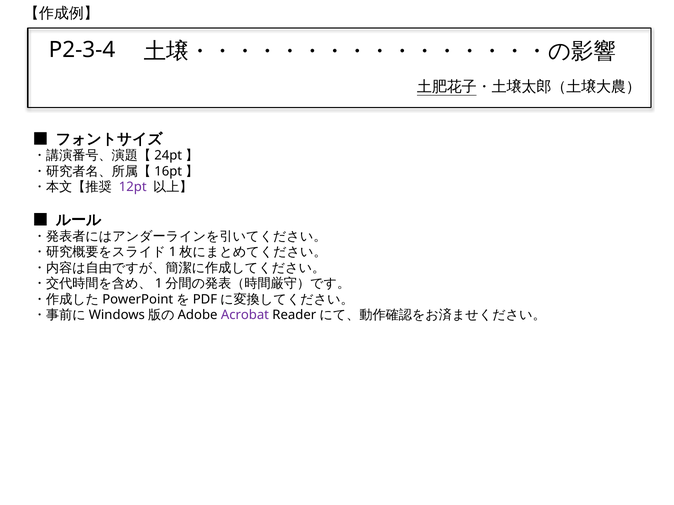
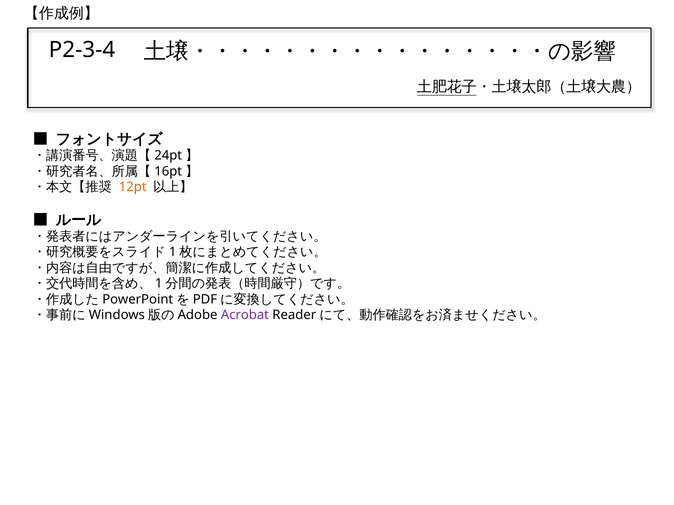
12pt colour: purple -> orange (133, 187)
